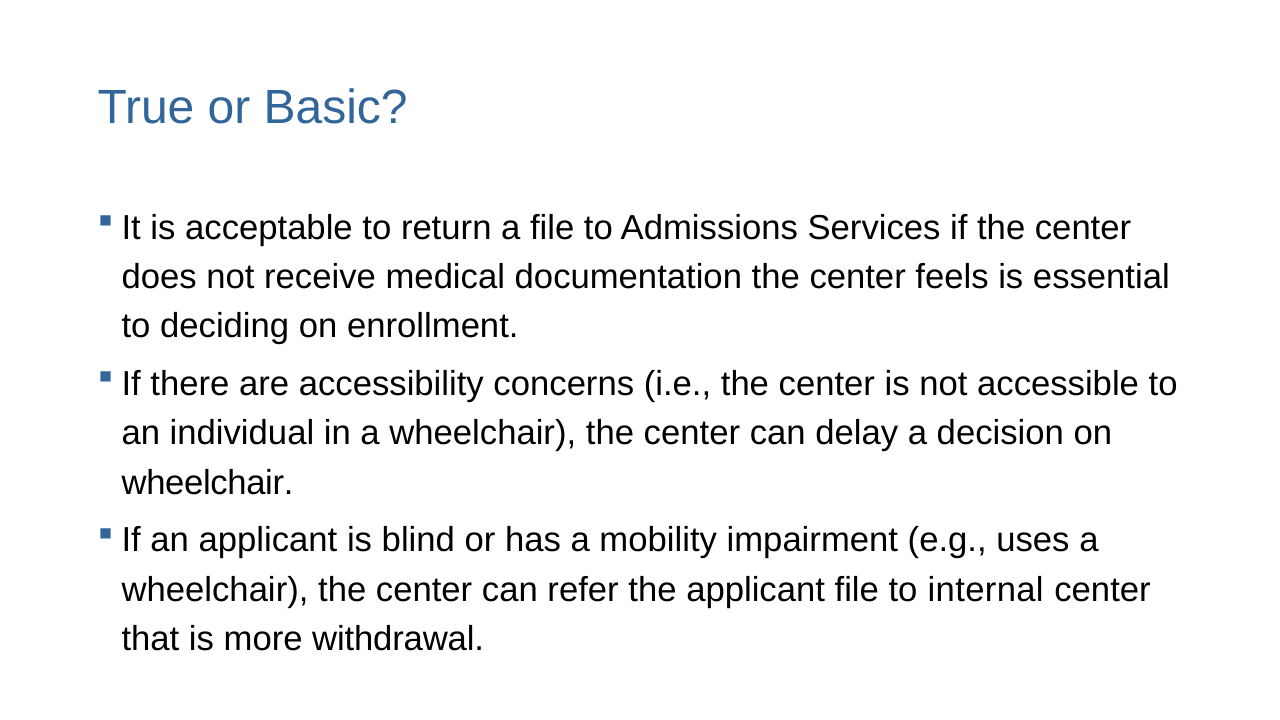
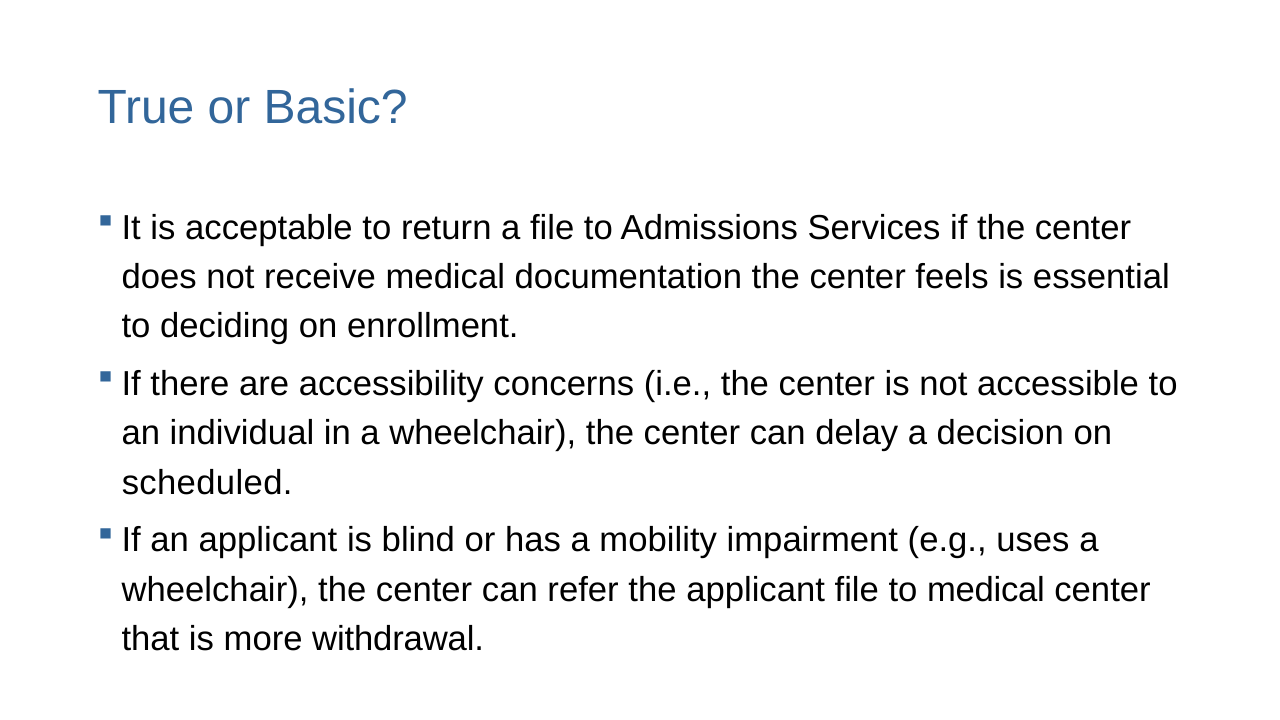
wheelchair: wheelchair -> scheduled (207, 483)
to internal: internal -> medical (986, 590)
